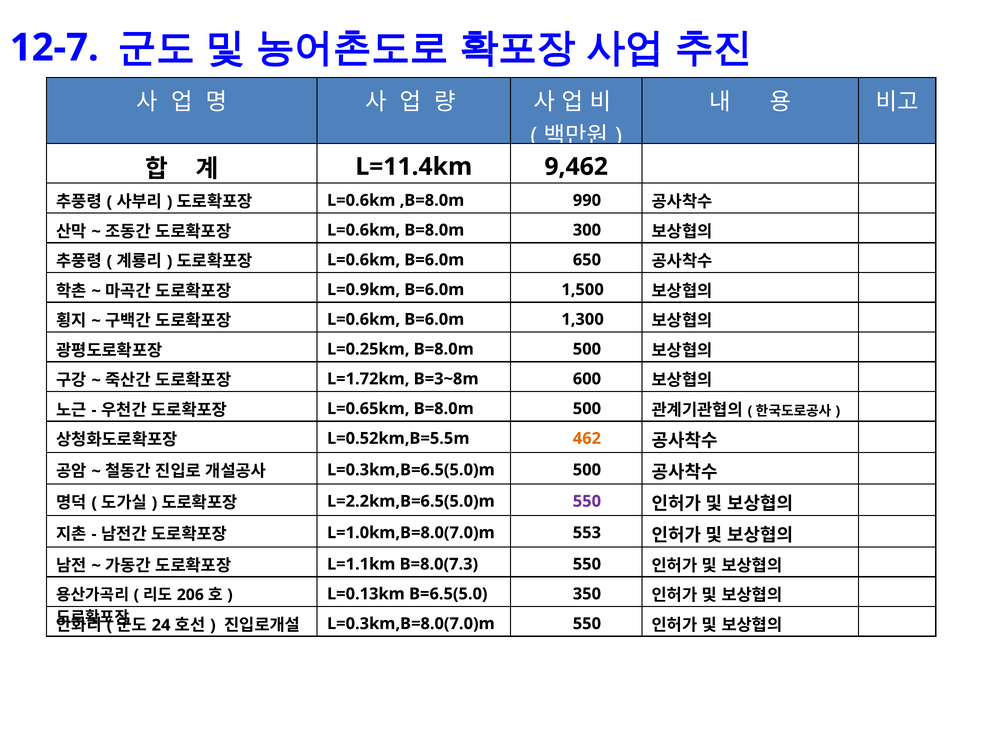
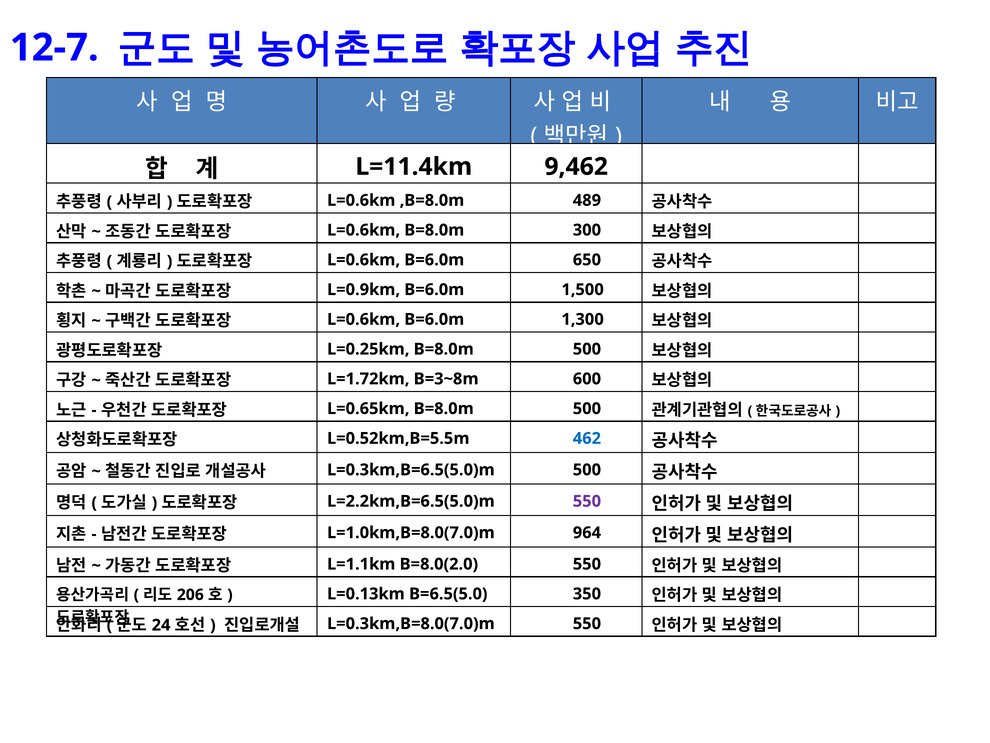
990: 990 -> 489 (587, 200)
462 colour: orange -> blue (587, 438)
553: 553 -> 964 (587, 532)
B=8.0(7.3: B=8.0(7.3 -> B=8.0(2.0 (439, 564)
